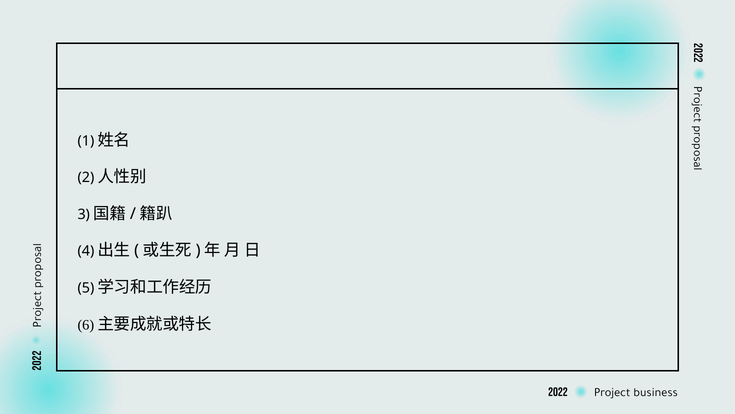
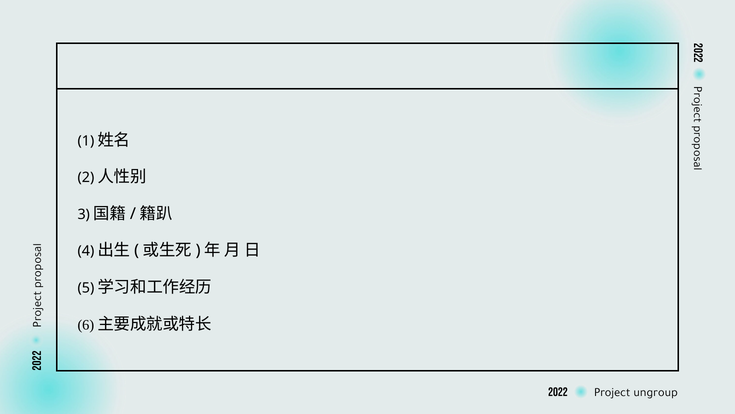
business: business -> ungroup (656, 392)
